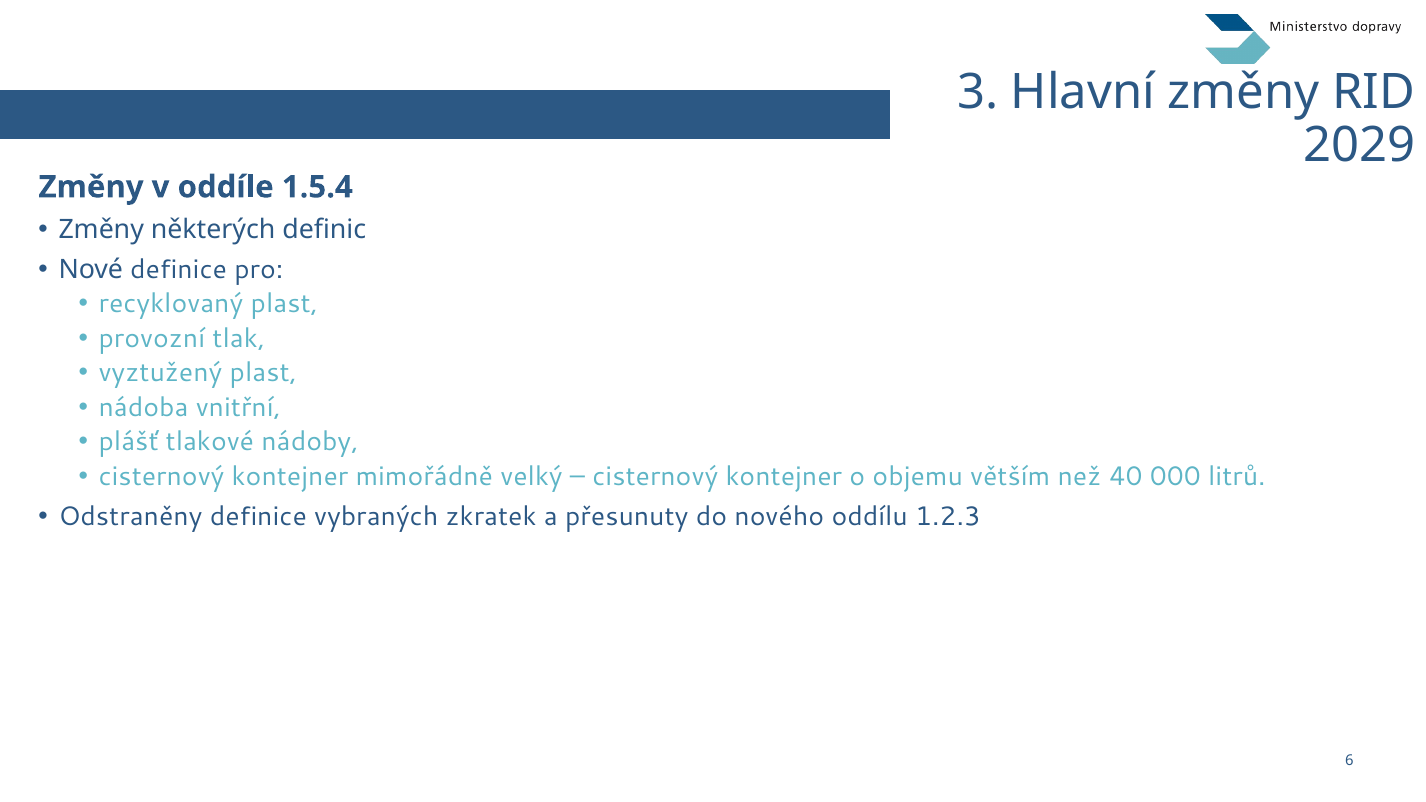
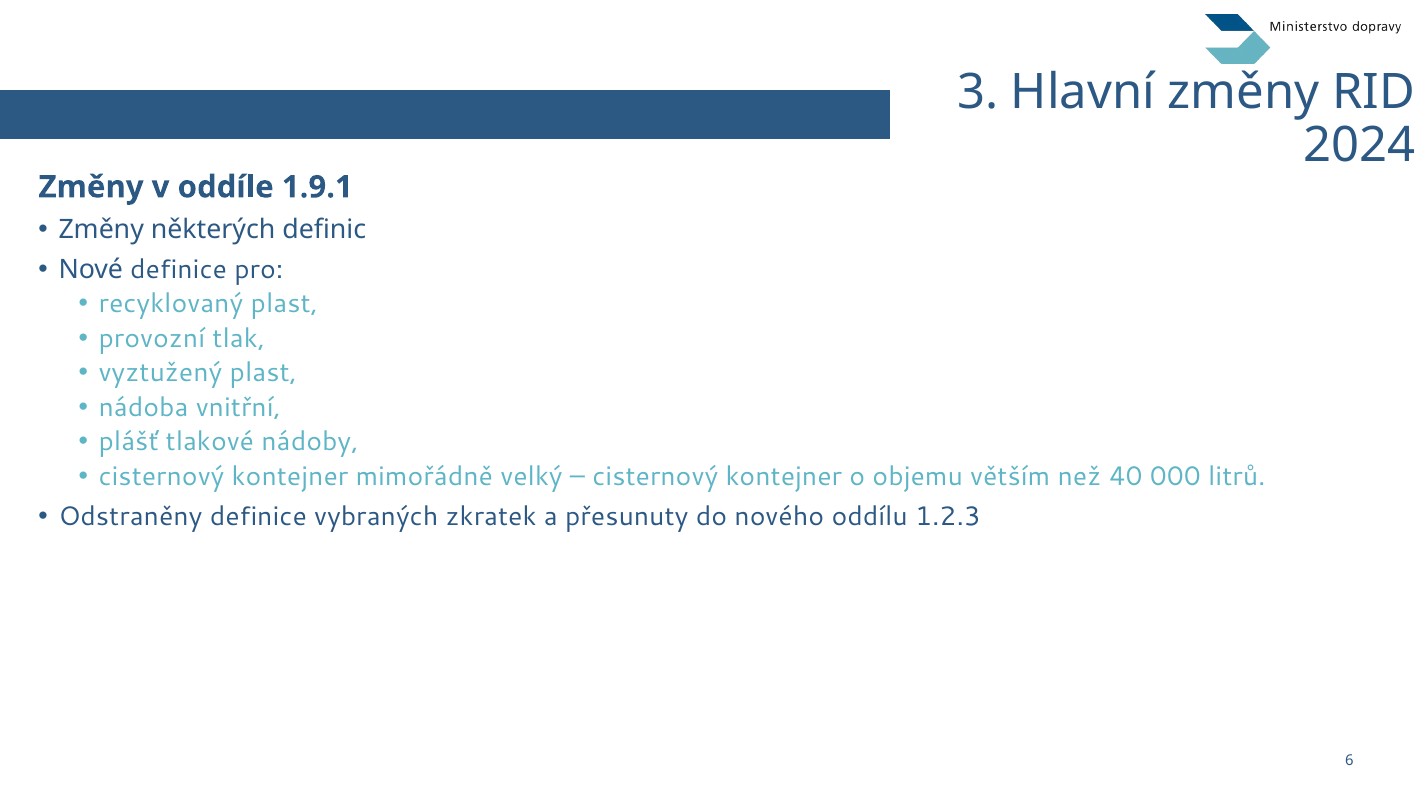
2029: 2029 -> 2024 (1359, 145)
1.5.4: 1.5.4 -> 1.9.1 (317, 187)
